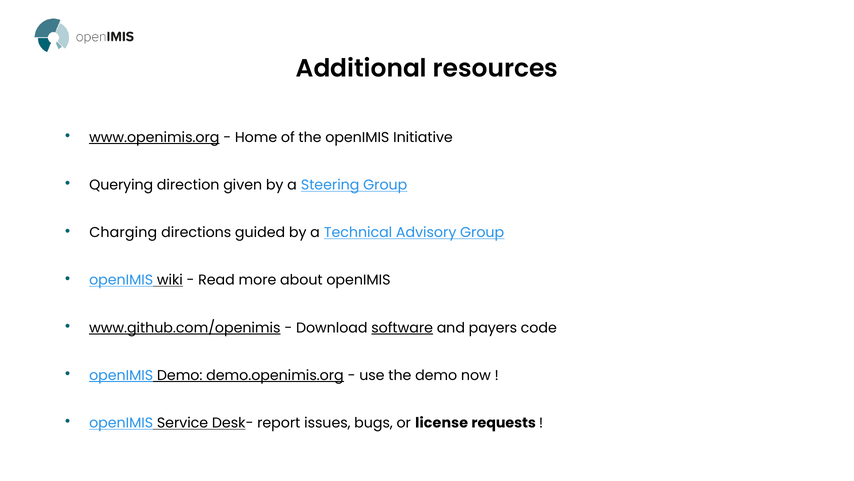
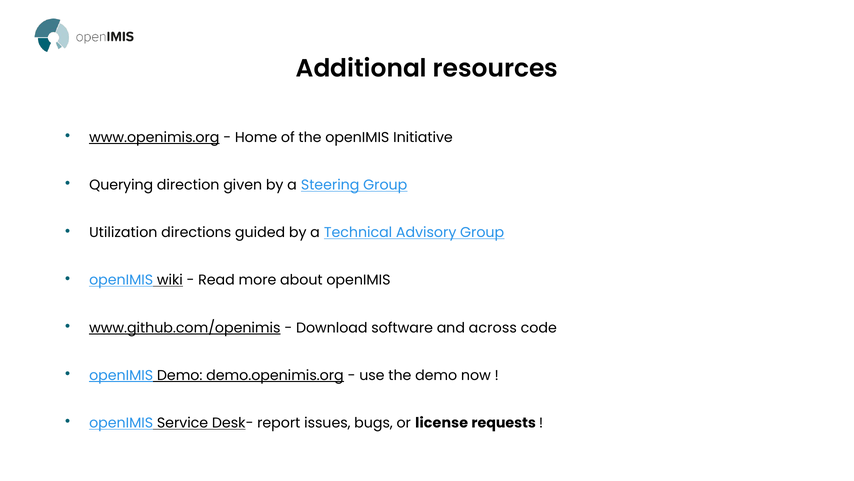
Charging: Charging -> Utilization (123, 232)
software underline: present -> none (402, 327)
payers: payers -> across (493, 327)
